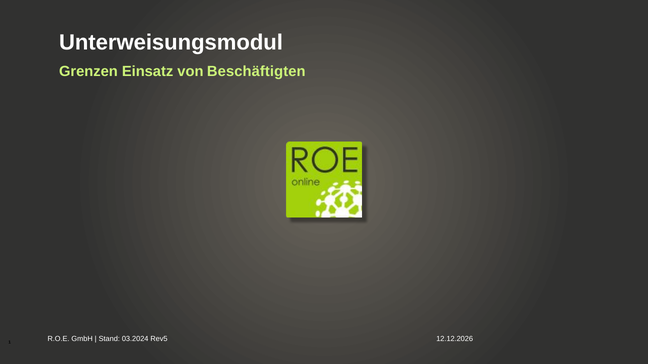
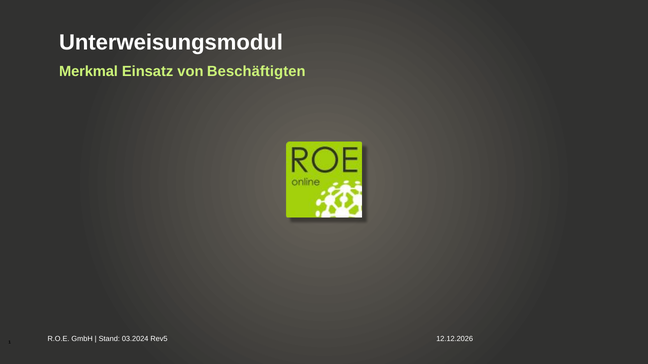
Grenzen: Grenzen -> Merkmal (88, 72)
